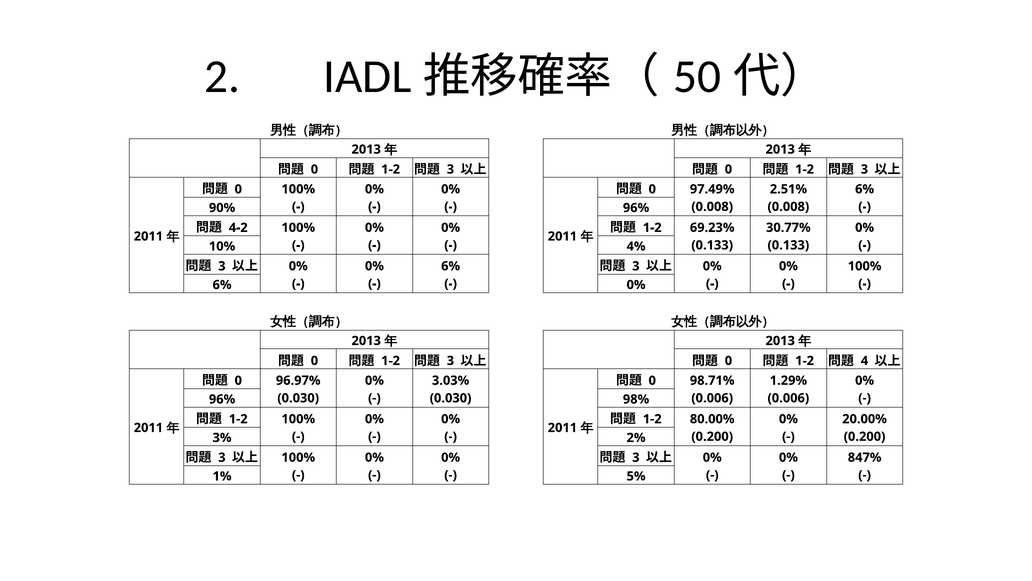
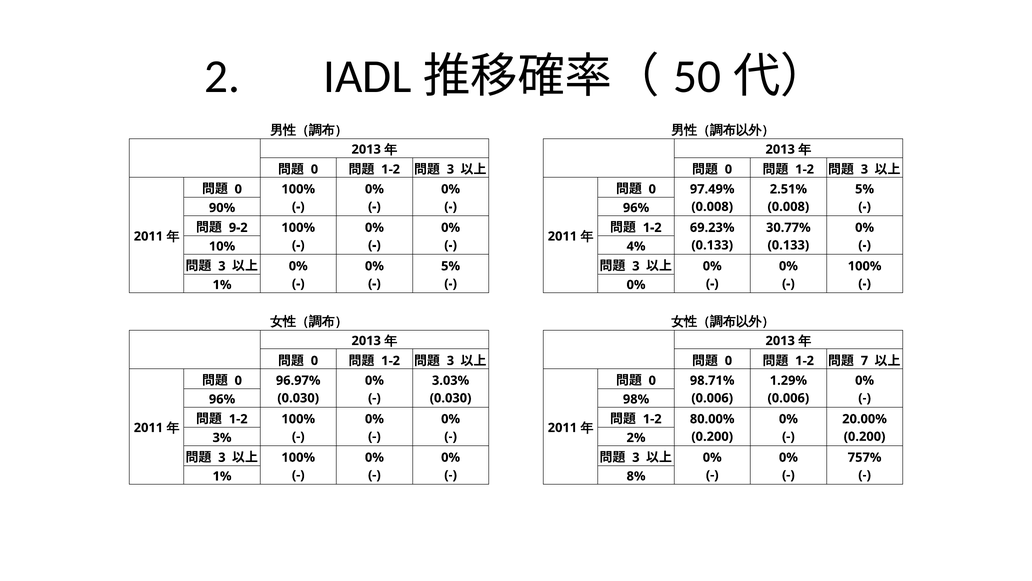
6%: 6% -> 5% (865, 189)
4-2: 4-2 -> 9-2 (238, 227)
6%: 6% -> 5% (451, 266)
6%: 6% -> 1% (222, 285)
4: 4 -> 7 (864, 360)
847%: 847% -> 757% (865, 457)
5%: 5% -> 8% (636, 476)
